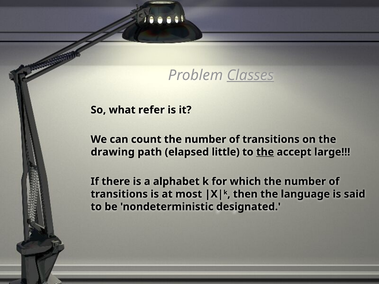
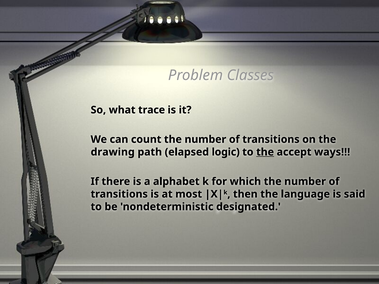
Classes underline: present -> none (250, 75)
refer: refer -> trace (152, 110)
little: little -> logic (226, 152)
large: large -> ways (332, 152)
